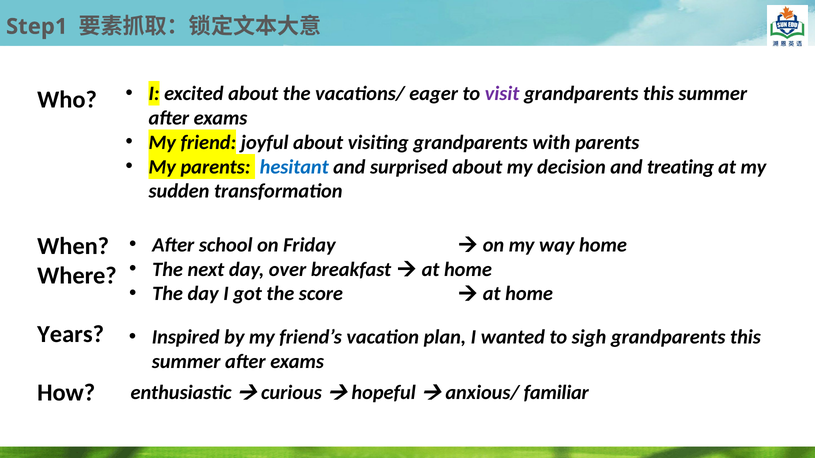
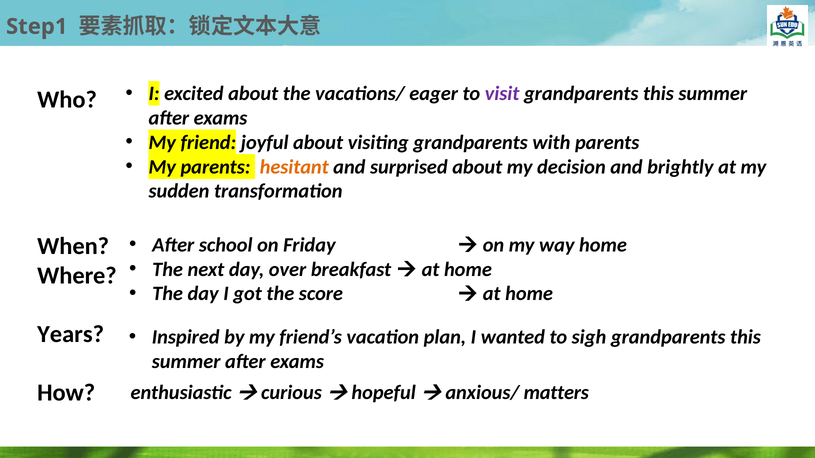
hesitant colour: blue -> orange (294, 167)
treating: treating -> brightly (680, 167)
familiar: familiar -> matters (556, 393)
